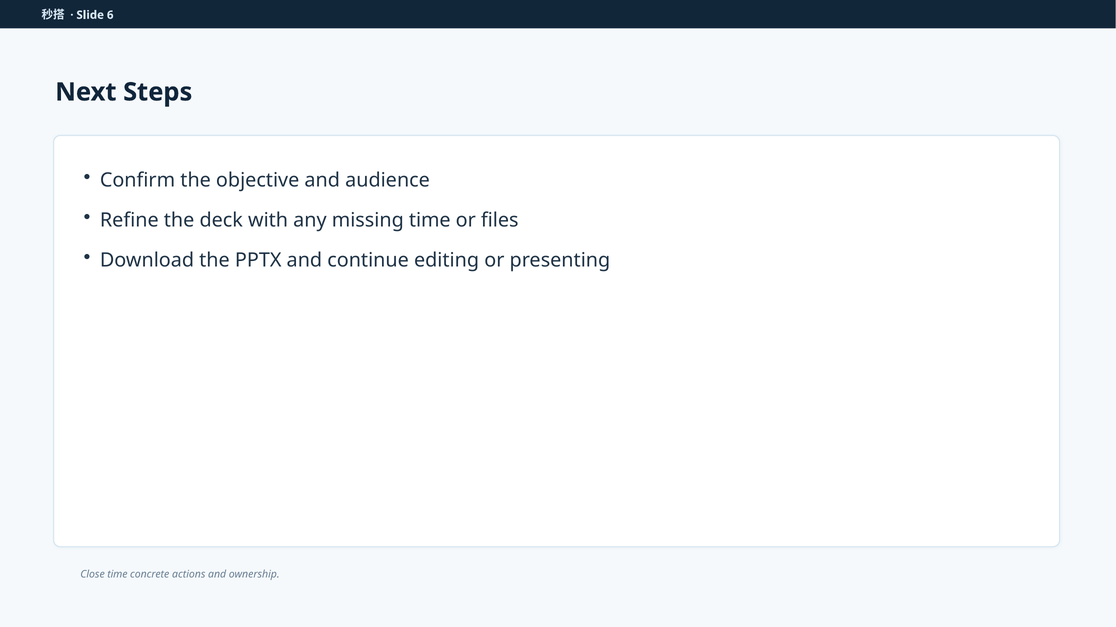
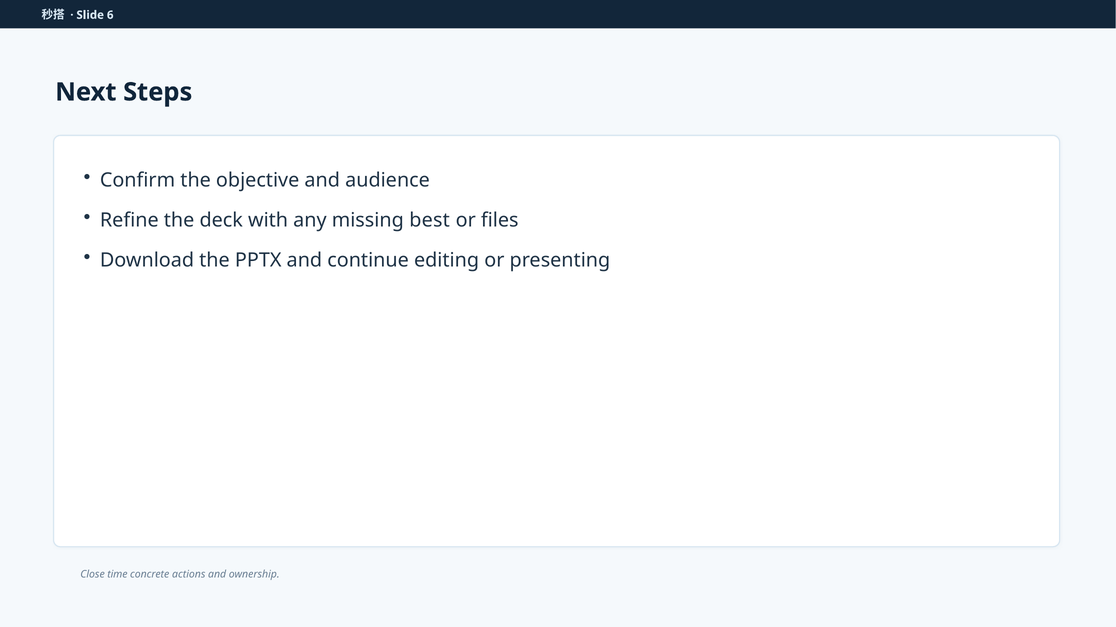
missing time: time -> best (430, 221)
